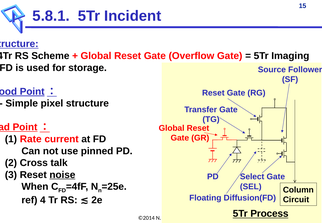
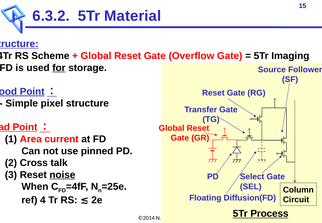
5.8.1: 5.8.1 -> 6.3.2 (51, 16)
Incident: Incident -> Material (133, 16)
for underline: none -> present (59, 68)
Rate: Rate -> Area (31, 139)
